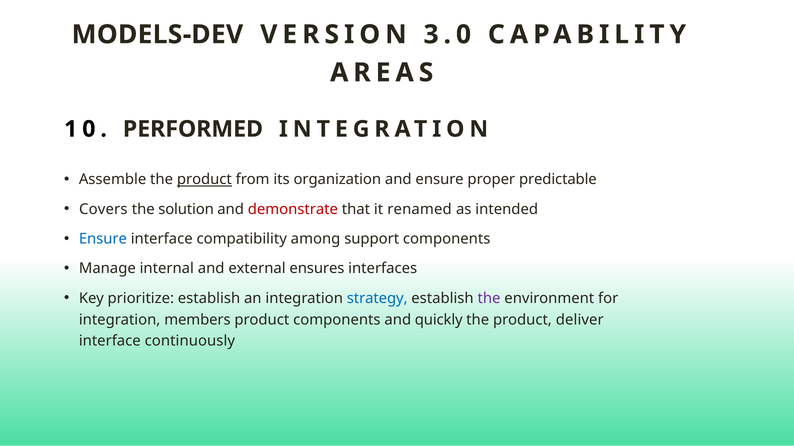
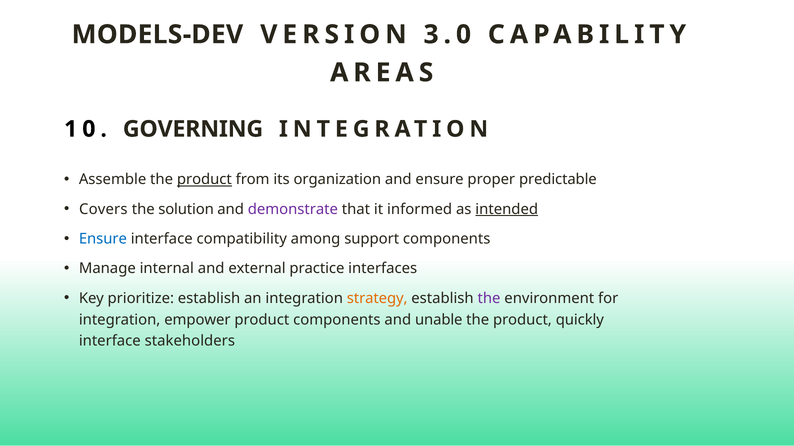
PERFORMED: PERFORMED -> GOVERNING (193, 129)
demonstrate colour: red -> purple (293, 210)
renamed: renamed -> informed (420, 210)
intended underline: none -> present (507, 210)
ensures: ensures -> practice (317, 269)
strategy colour: blue -> orange (377, 299)
members: members -> empower (197, 320)
quickly: quickly -> unable (439, 320)
deliver: deliver -> quickly (580, 320)
continuously: continuously -> stakeholders (190, 342)
